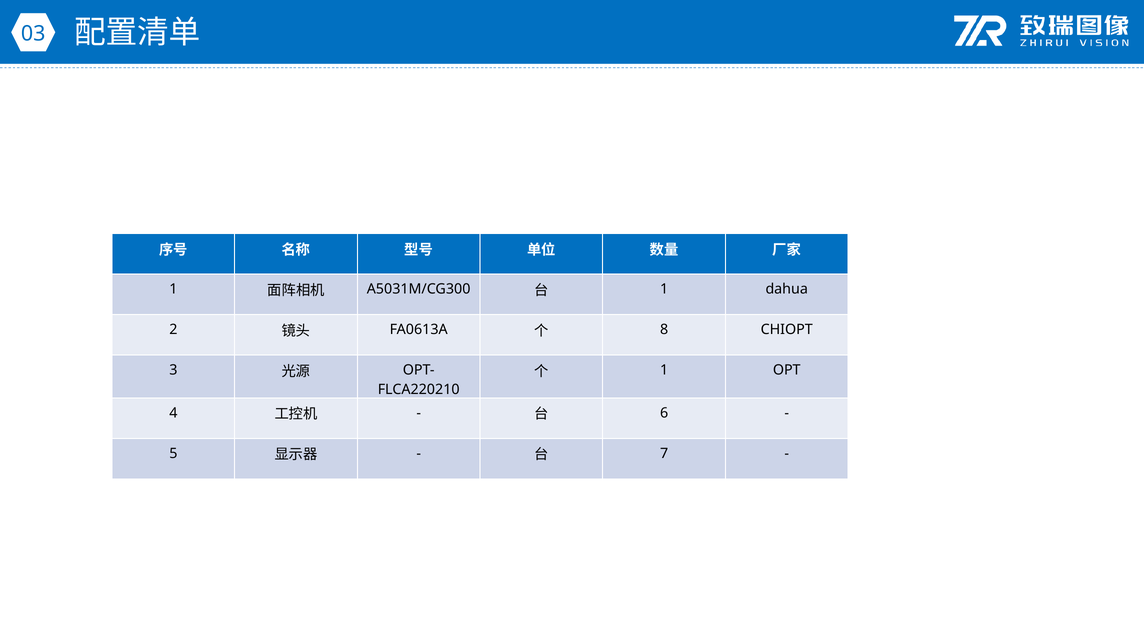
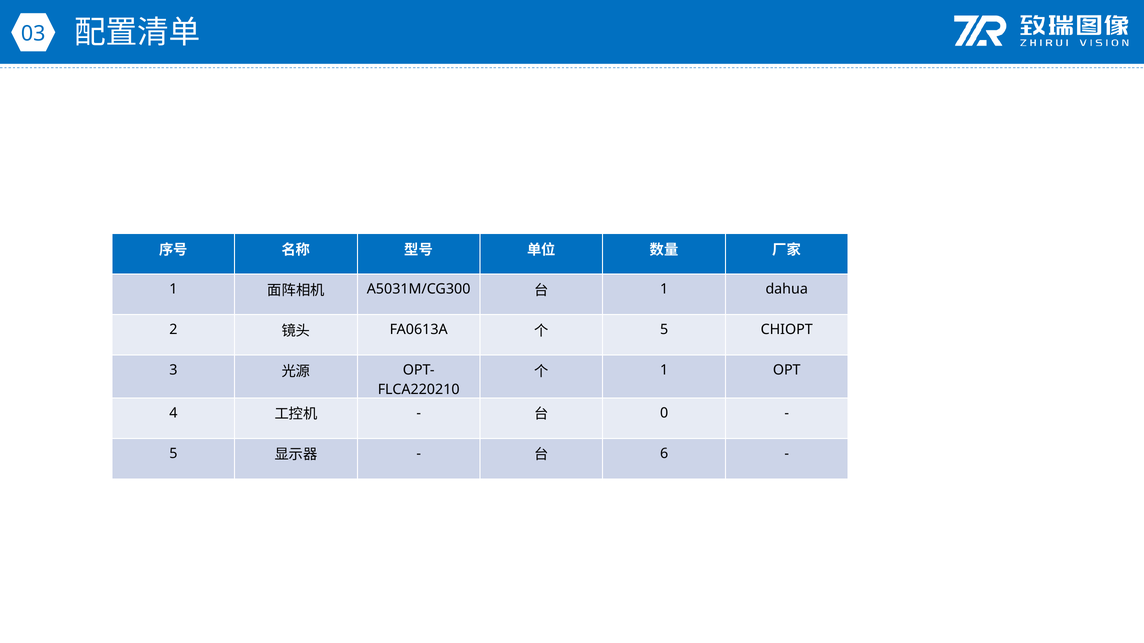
8: 8 -> 5 (664, 330)
6: 6 -> 0 (664, 413)
7: 7 -> 6 (664, 454)
